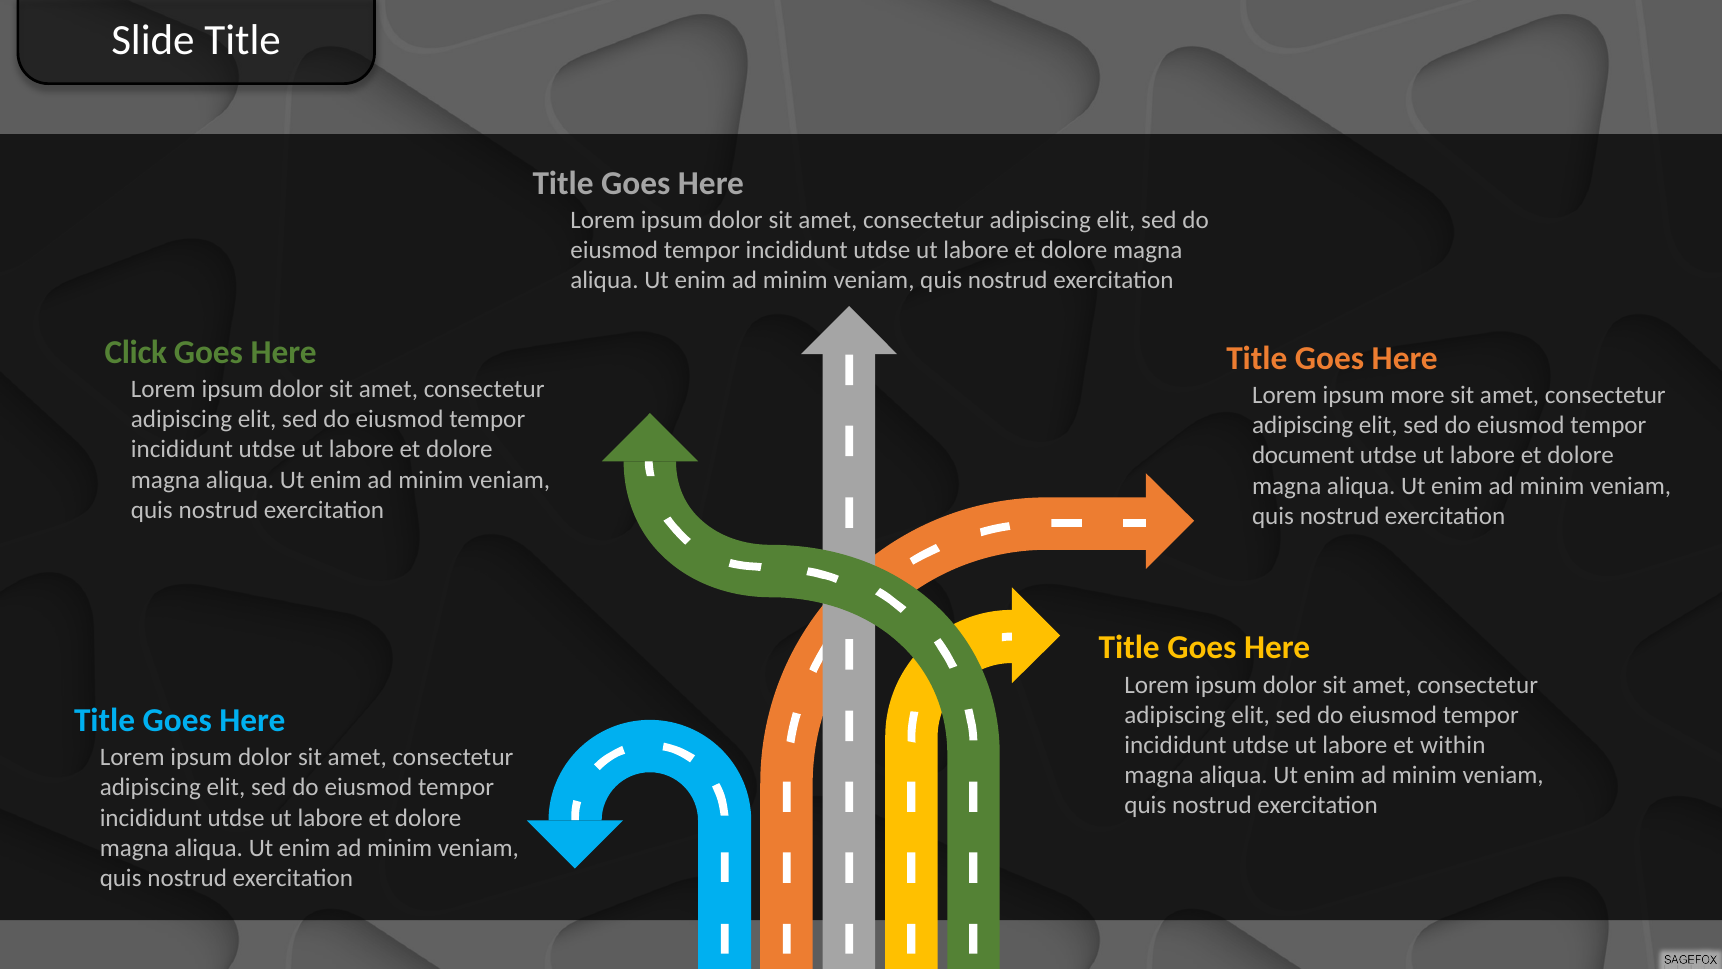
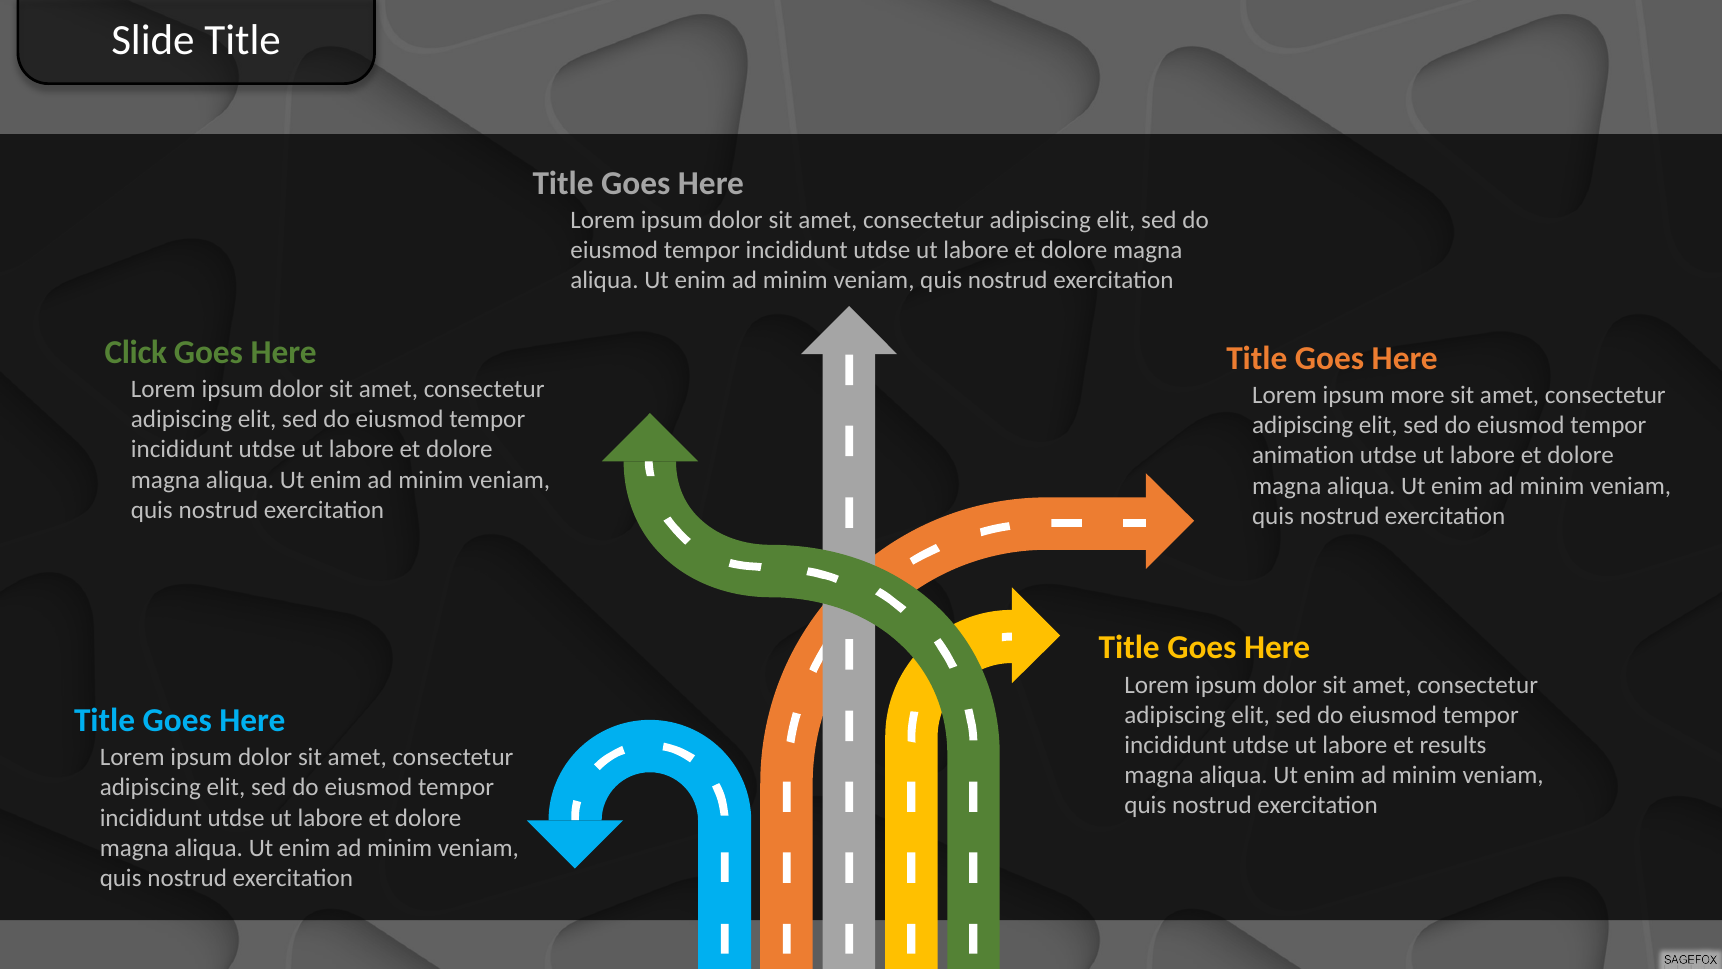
document: document -> animation (1303, 455)
within: within -> results (1453, 745)
